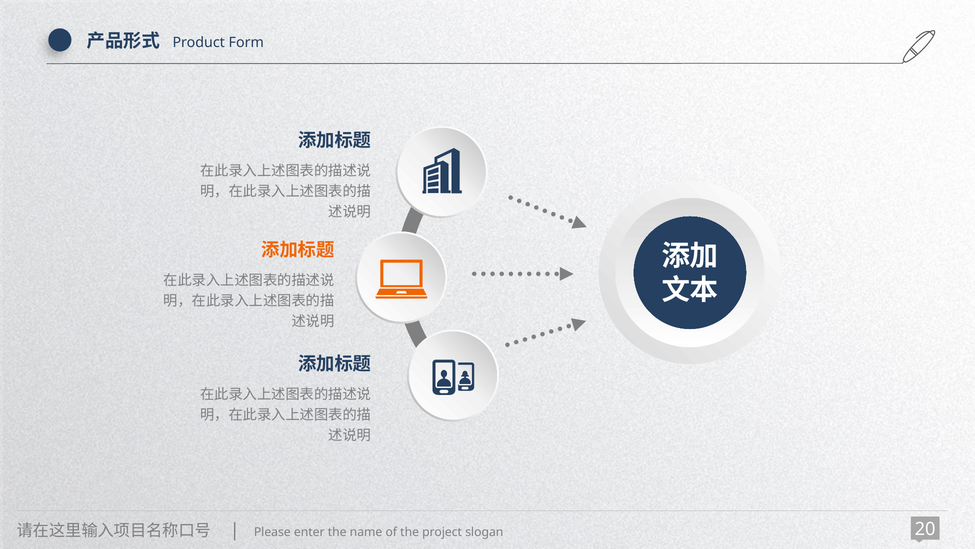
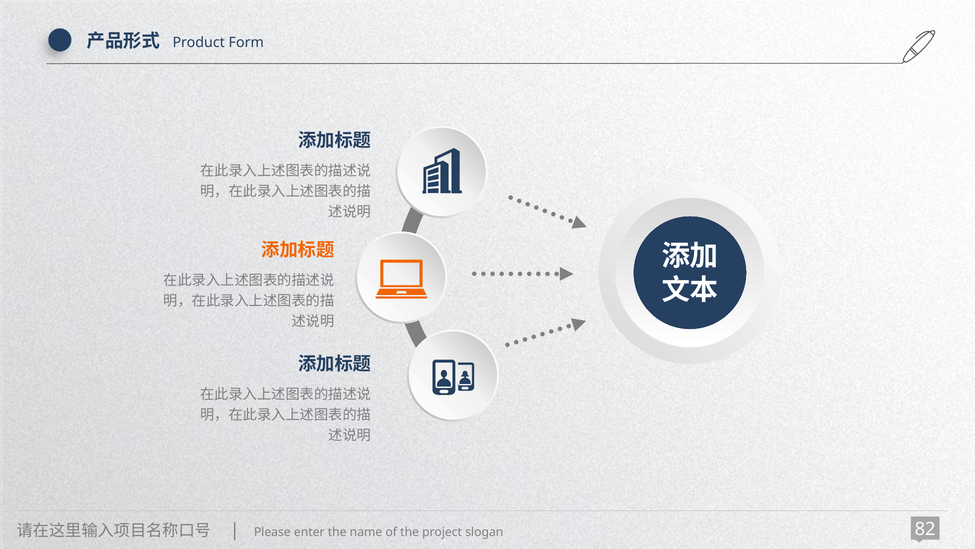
20: 20 -> 82 (925, 529)
